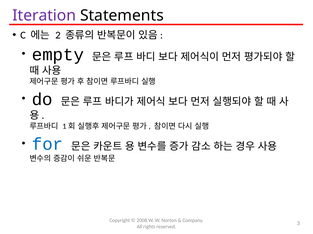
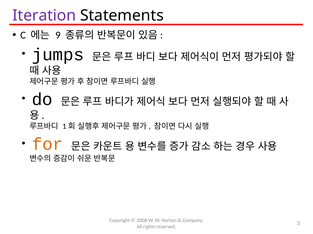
2: 2 -> 9 (58, 35)
empty: empty -> jumps (58, 55)
for colour: blue -> orange (47, 145)
